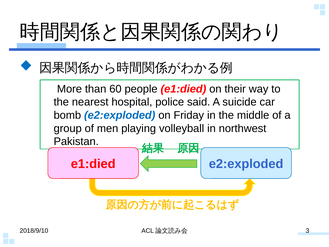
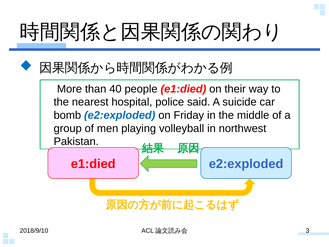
60: 60 -> 40 (115, 89)
